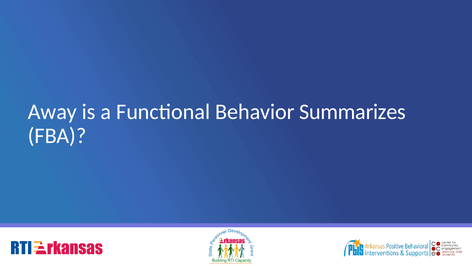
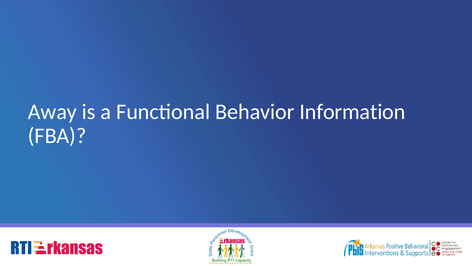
Summarizes: Summarizes -> Information (352, 112)
